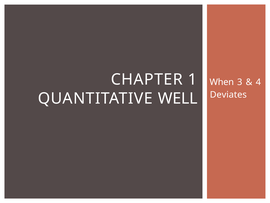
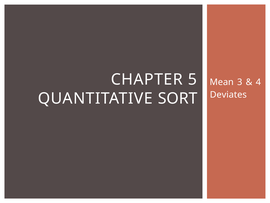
1: 1 -> 5 (192, 79)
When: When -> Mean (222, 82)
WELL: WELL -> SORT (178, 98)
